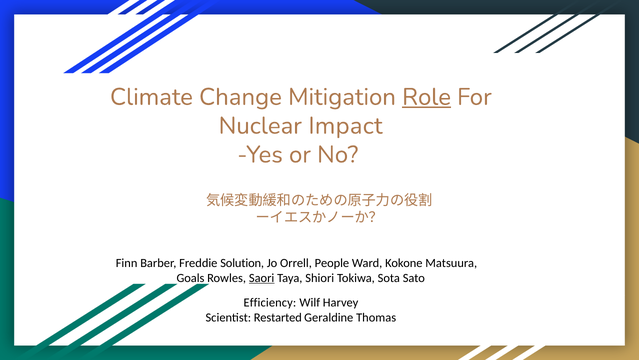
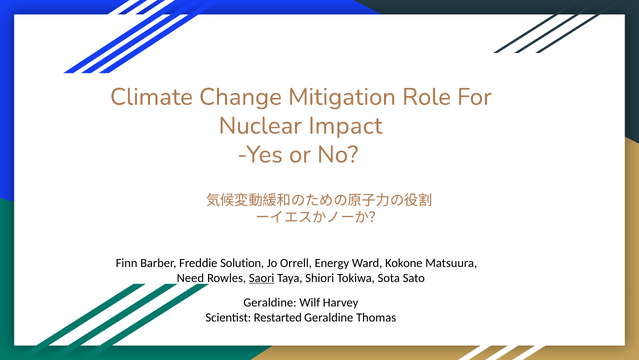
Role underline: present -> none (427, 97)
People: People -> Energy (332, 263)
Goals: Goals -> Need (190, 277)
Efficiency: Efficiency -> Geraldine (270, 302)
